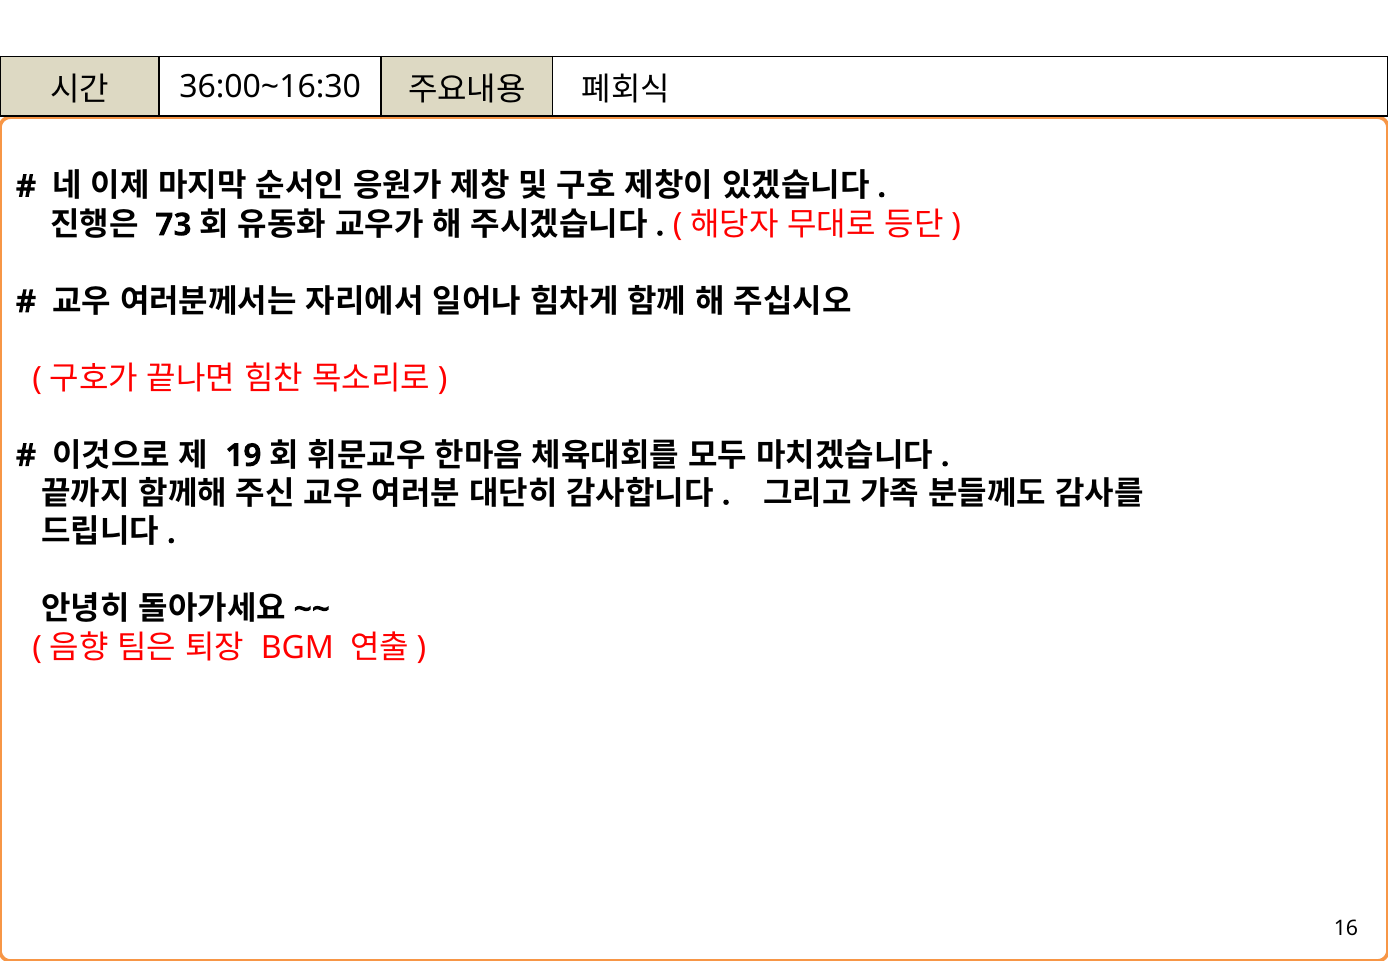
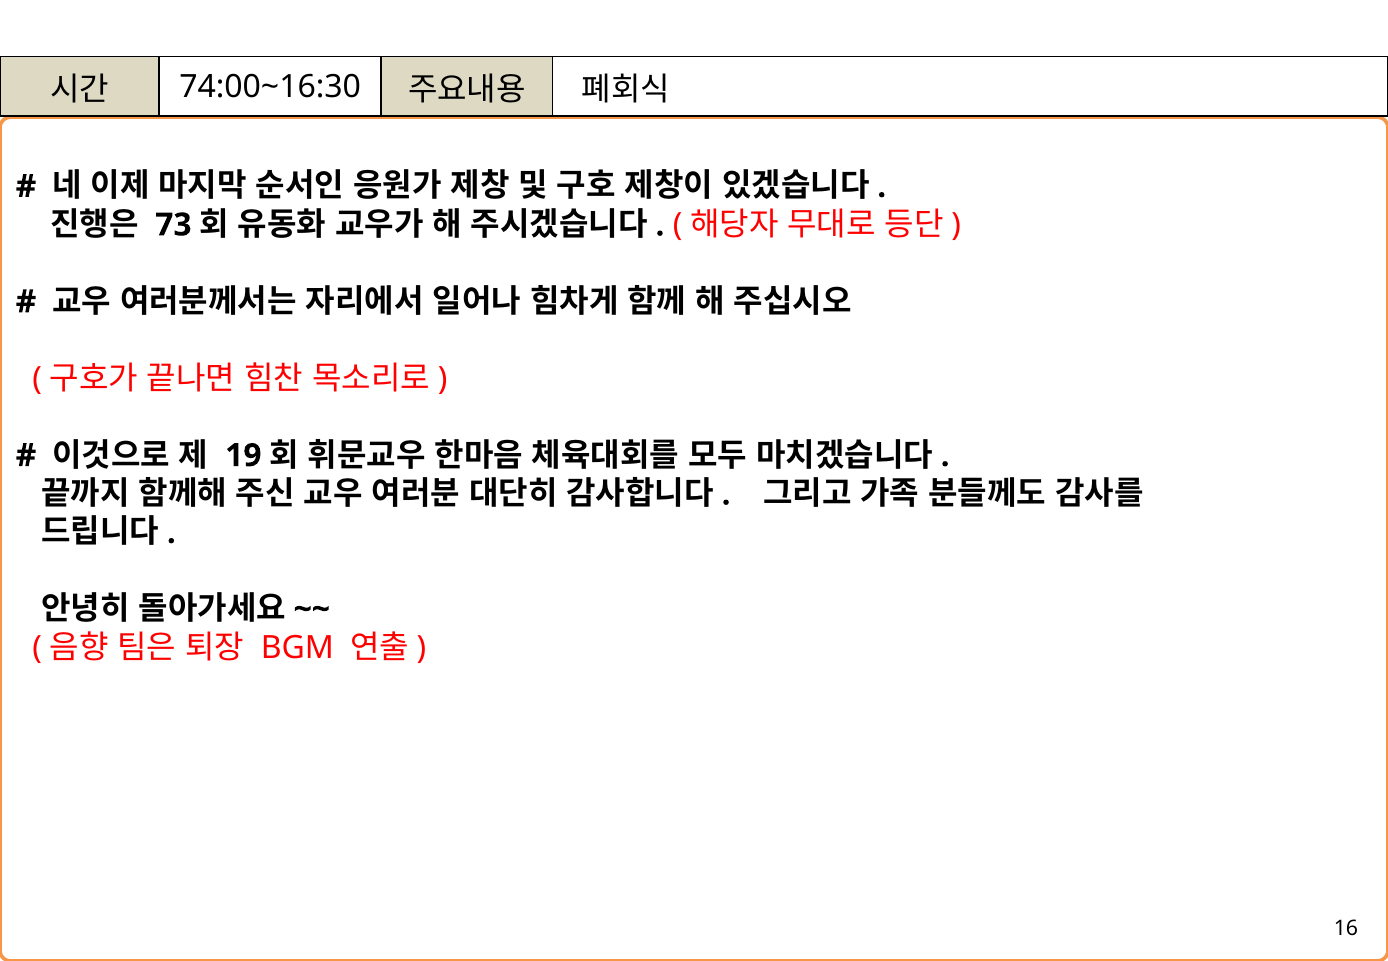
36:00~16:30: 36:00~16:30 -> 74:00~16:30 (270, 87)
